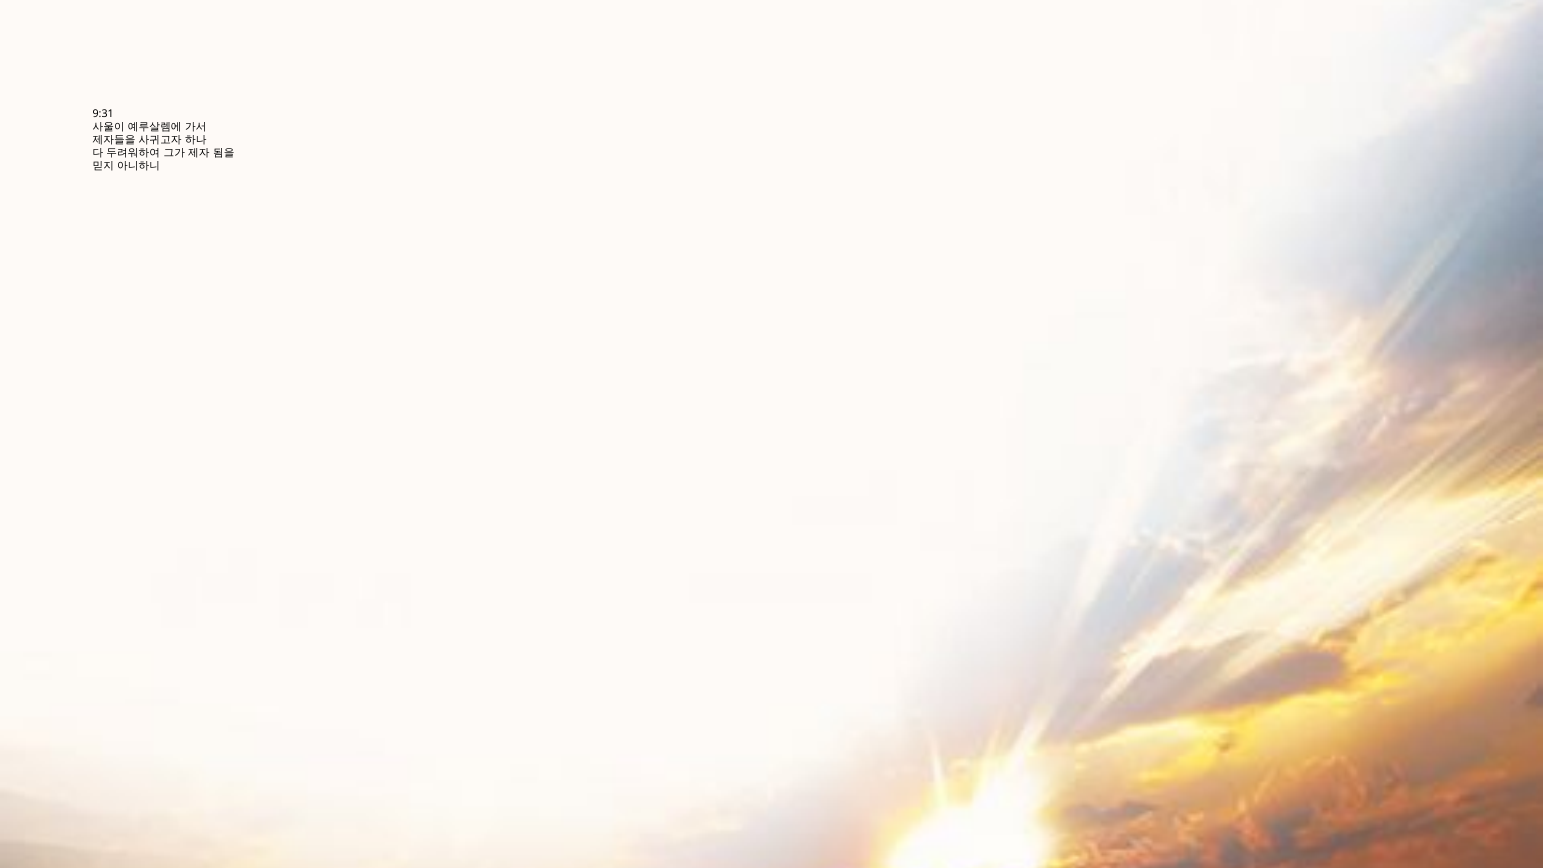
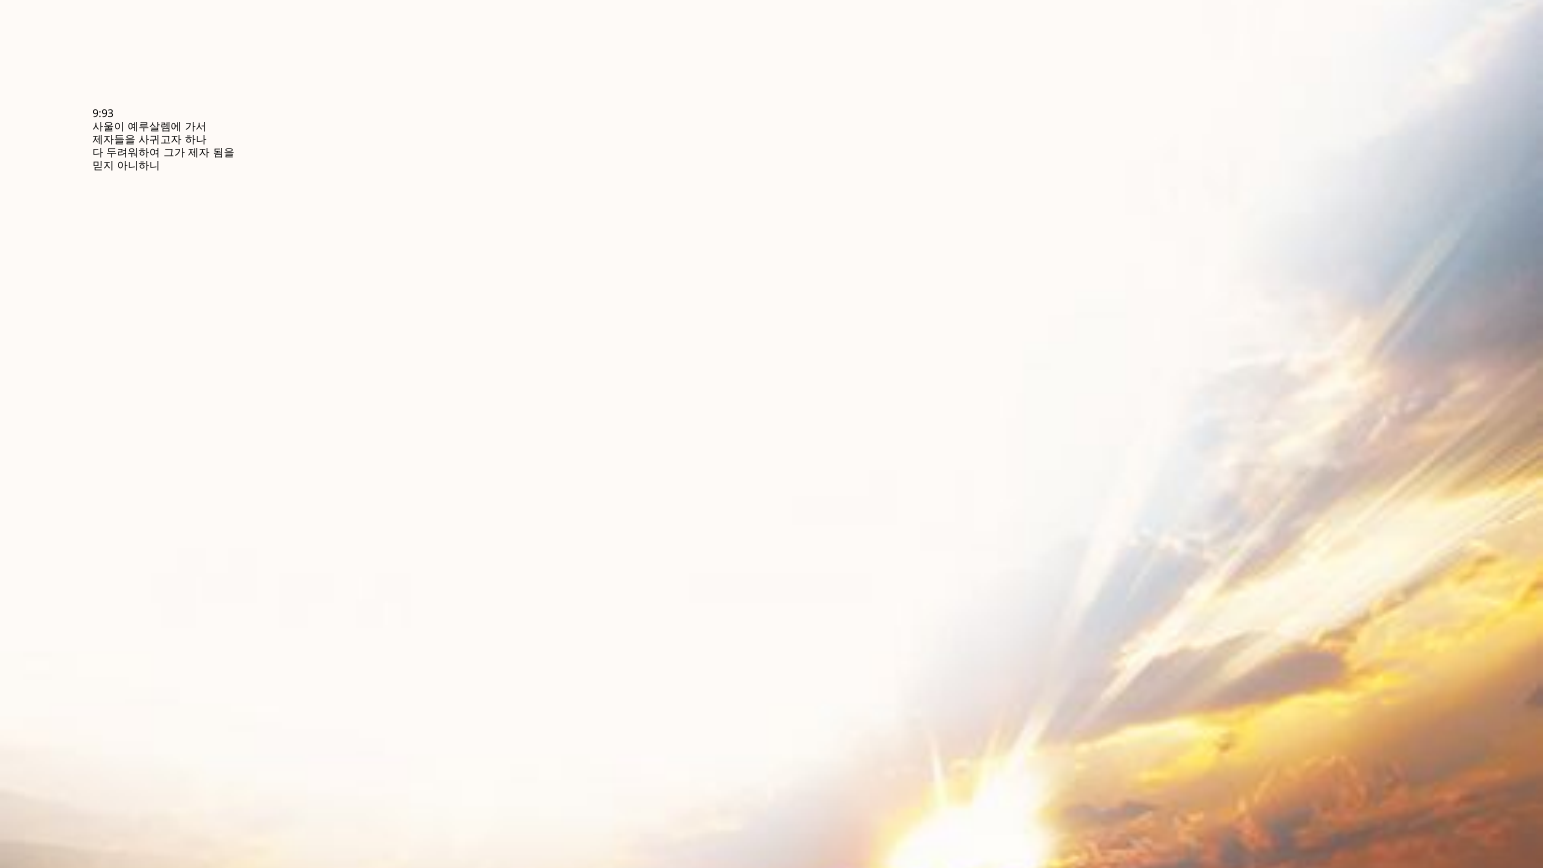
9:31: 9:31 -> 9:93 (103, 114)
